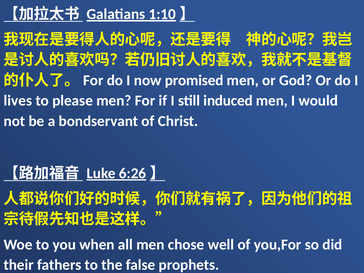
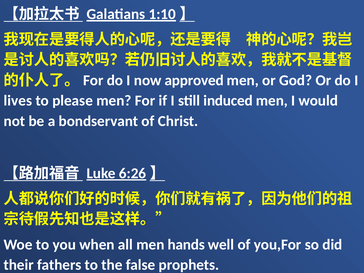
promised: promised -> approved (194, 80)
chose: chose -> hands (186, 245)
